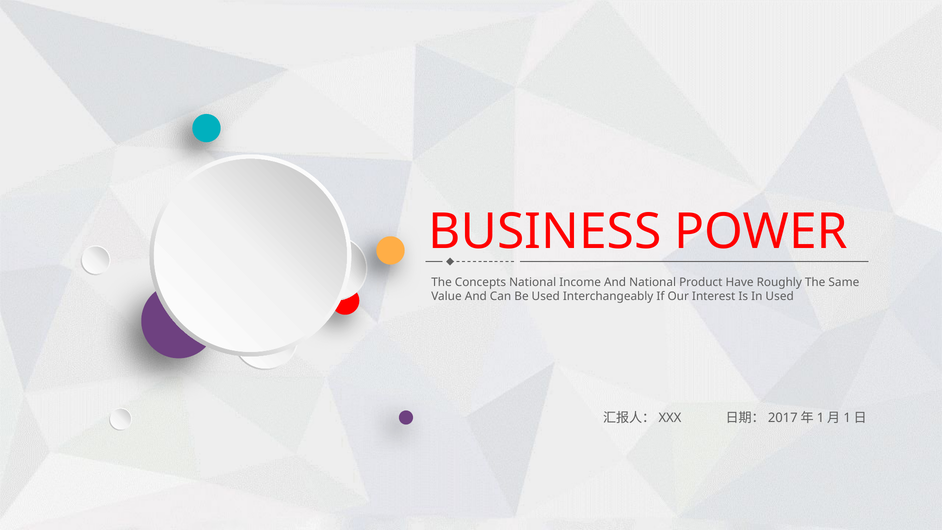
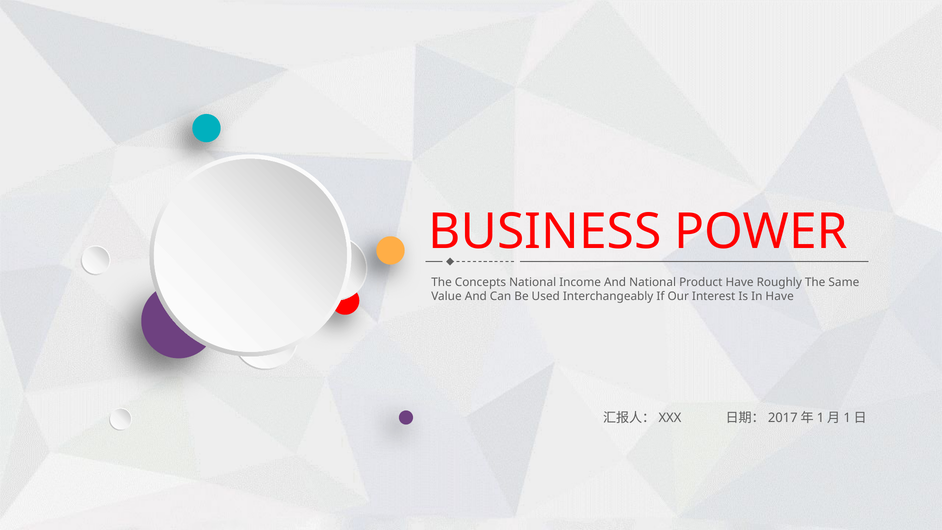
In Used: Used -> Have (780, 296)
